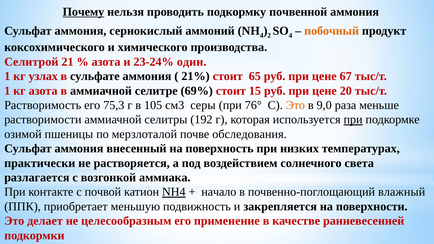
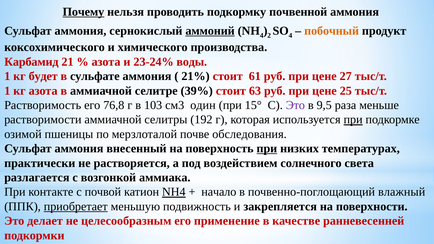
аммоний underline: none -> present (210, 31)
Селитрой: Селитрой -> Карбамид (31, 62)
один: один -> воды (192, 62)
узлах: узлах -> будет (43, 76)
65: 65 -> 61 (255, 76)
67: 67 -> 27 (346, 76)
69%: 69% -> 39% (197, 91)
15: 15 -> 63 (255, 91)
20: 20 -> 25 (346, 91)
75,3: 75,3 -> 76,8 (114, 105)
105: 105 -> 103 (153, 105)
серы: серы -> один (203, 105)
76°: 76° -> 15° (253, 105)
Это colour: orange -> purple (295, 105)
9,0: 9,0 -> 9,5 (324, 105)
при underline: none -> present (267, 149)
приобретает underline: none -> present (76, 207)
